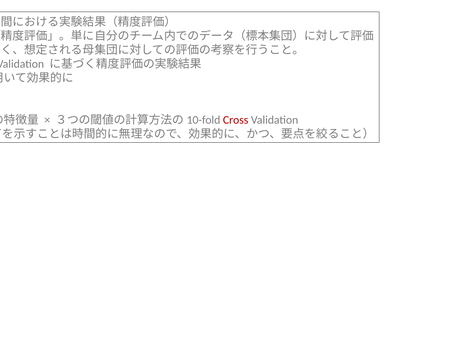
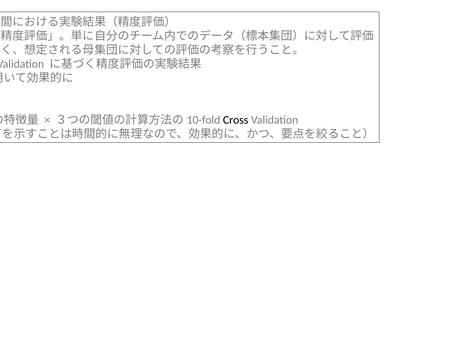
Cross colour: red -> black (236, 120)
